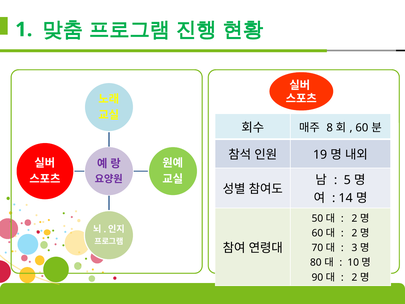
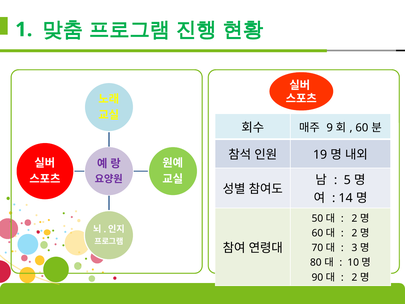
8: 8 -> 9 (330, 128)
